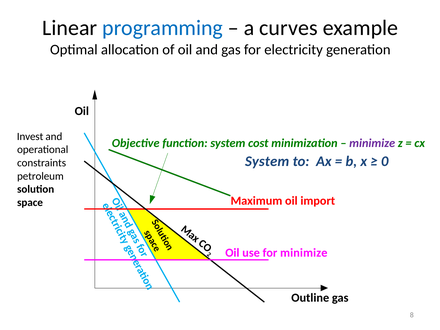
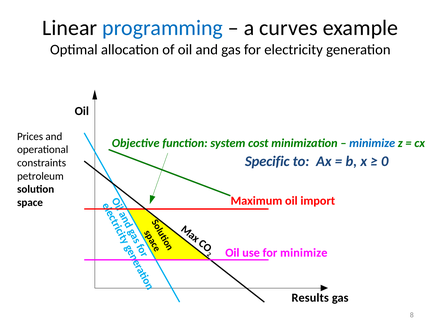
Invest: Invest -> Prices (30, 136)
minimize colour: purple -> blue (372, 143)
System: System -> Specific (267, 161)
Outline: Outline -> Results (310, 298)
